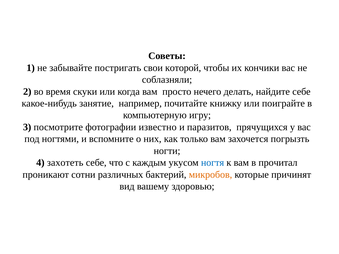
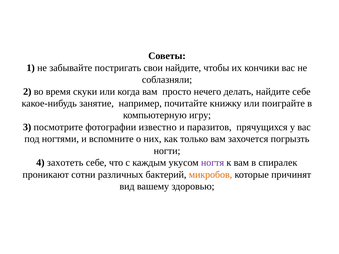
свои которой: которой -> найдите (183, 68)
ногтя colour: blue -> purple (213, 163)
прочитал: прочитал -> спиралек (278, 163)
